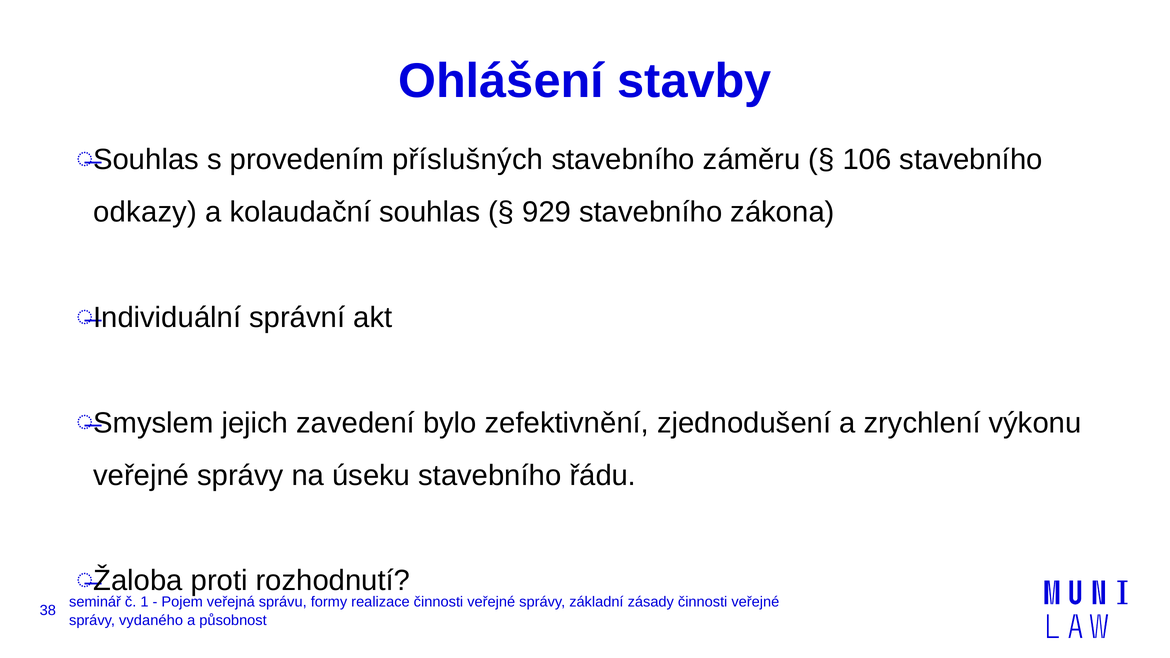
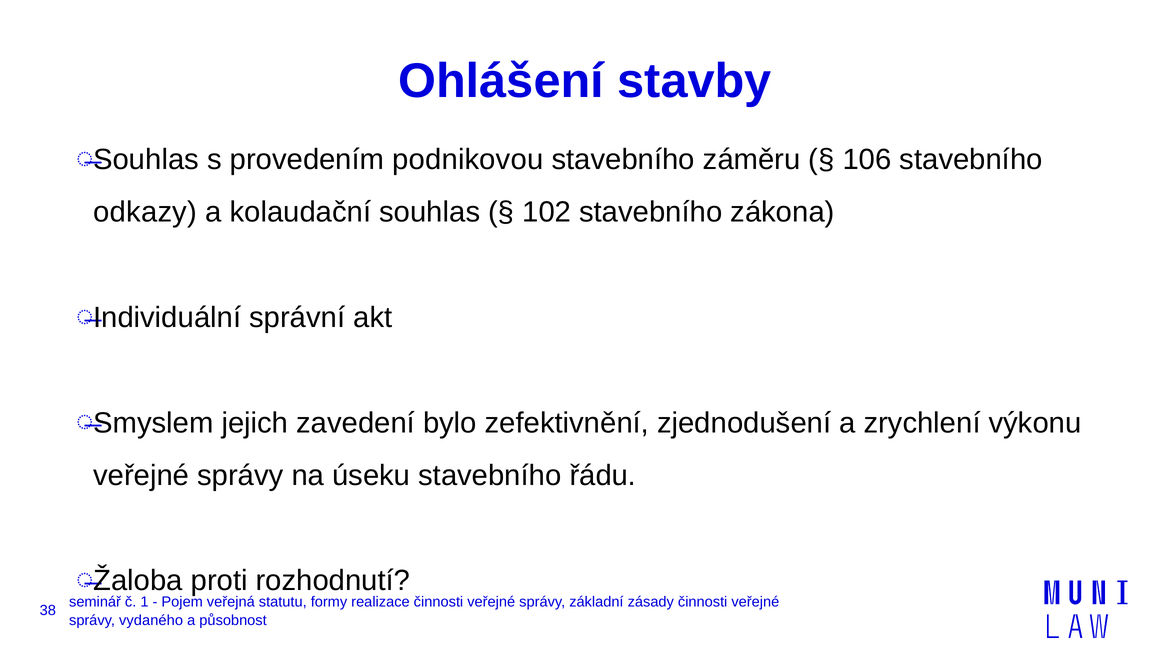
příslušných: příslušných -> podnikovou (468, 160)
929: 929 -> 102 (547, 212)
správu: správu -> statutu (283, 602)
